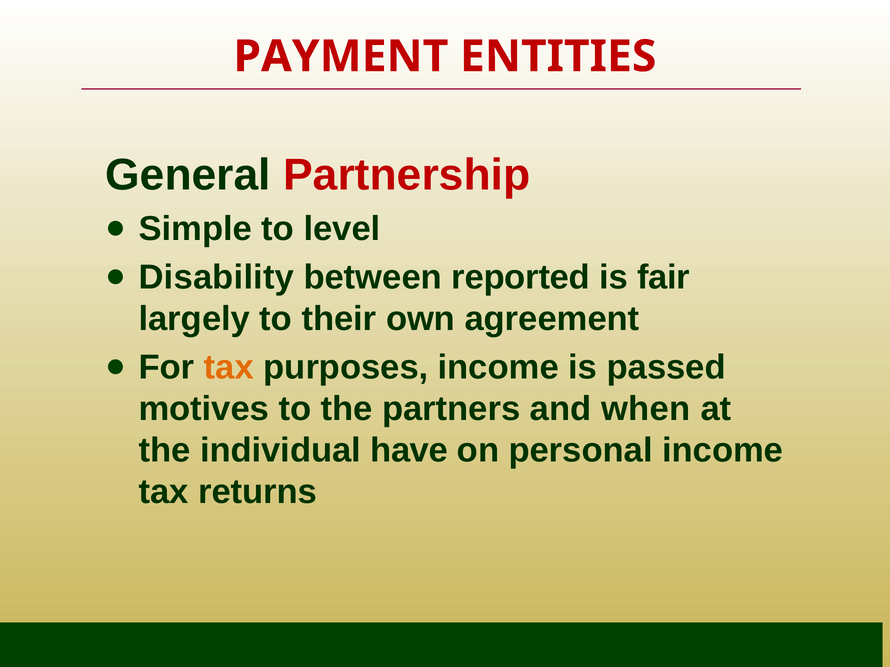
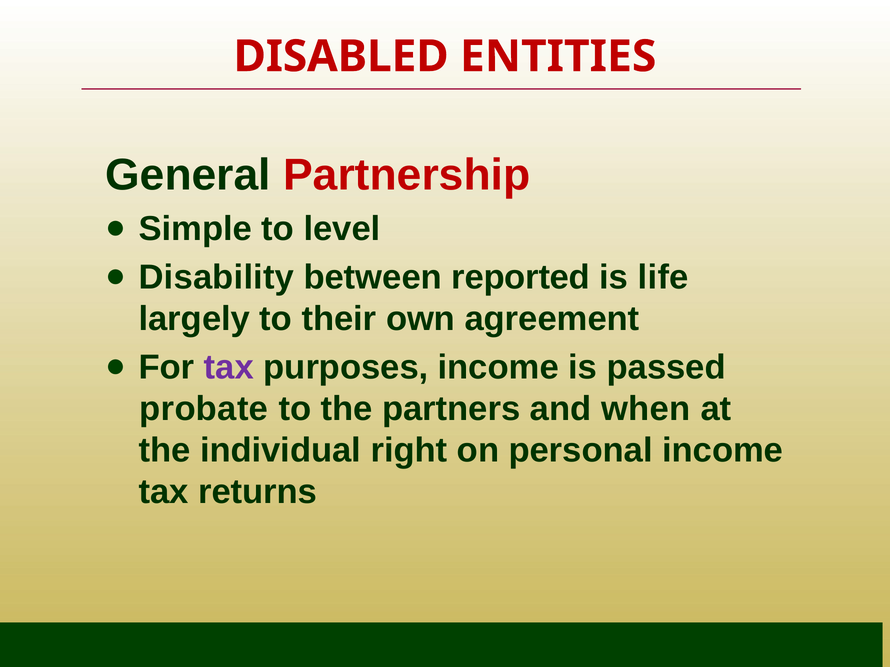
PAYMENT: PAYMENT -> DISABLED (341, 57)
fair: fair -> life (663, 277)
tax colour: orange -> purple (229, 367)
motives: motives -> probate (204, 409)
have: have -> right (409, 451)
